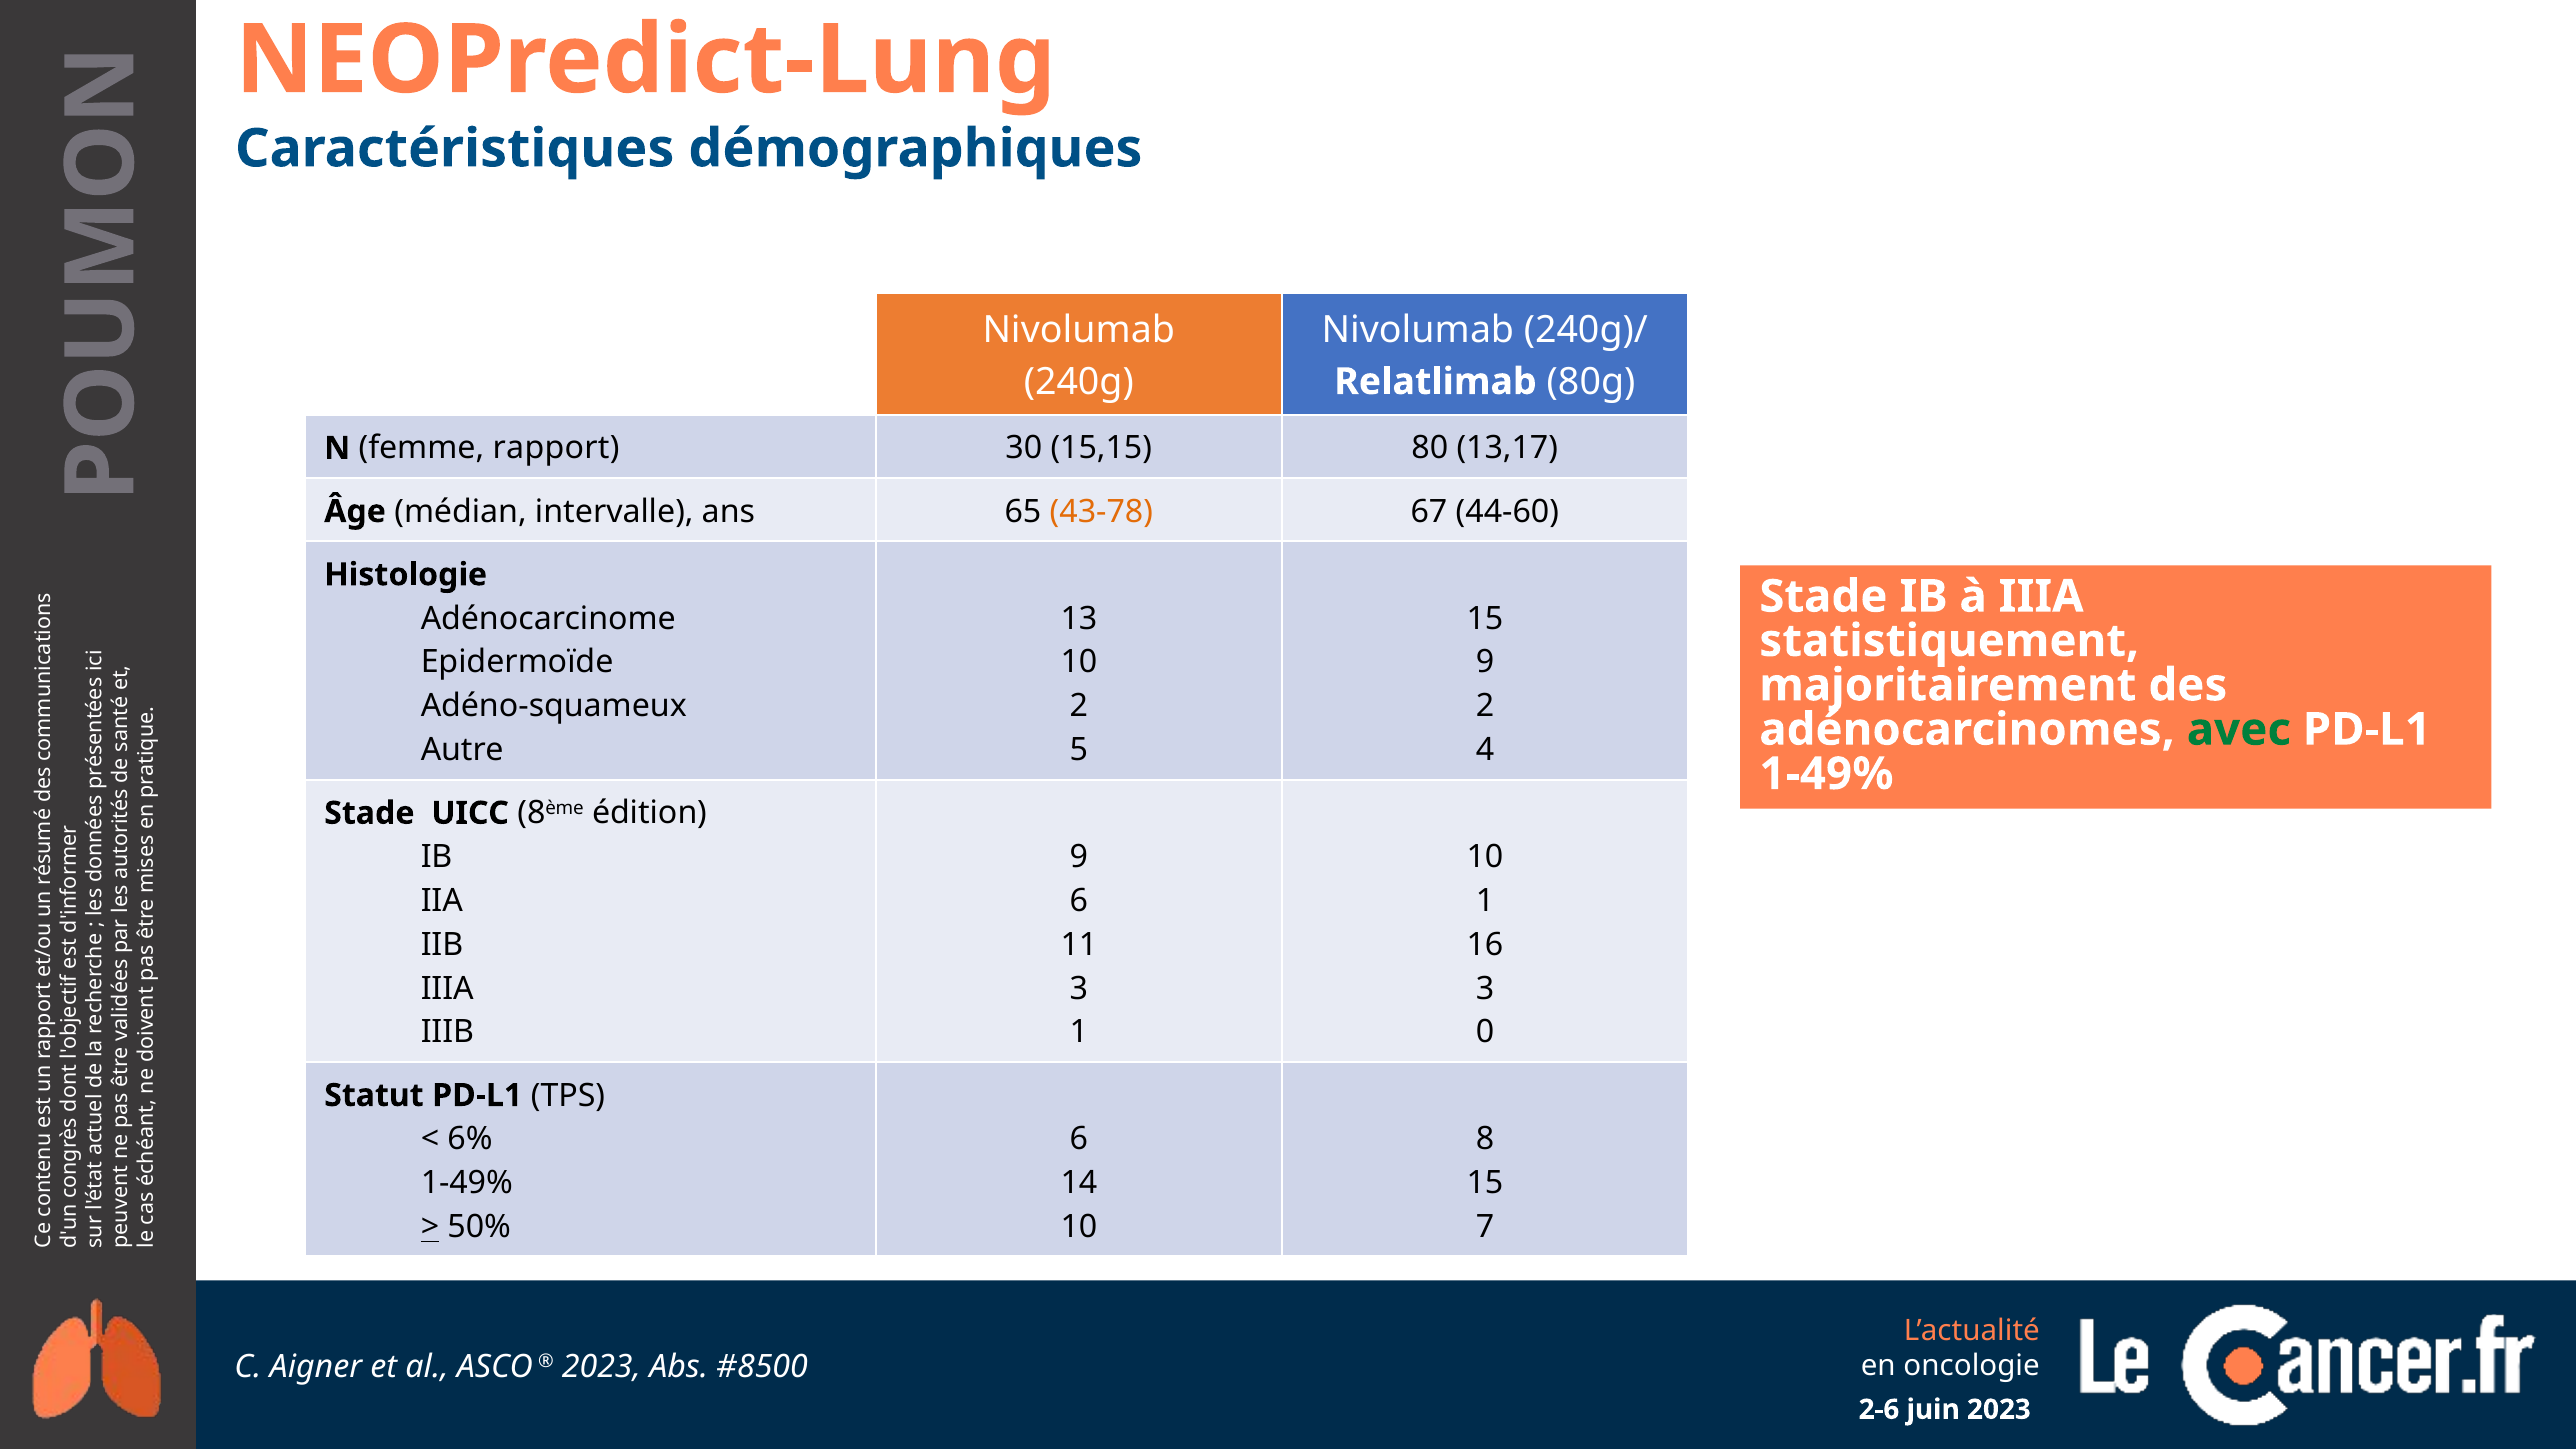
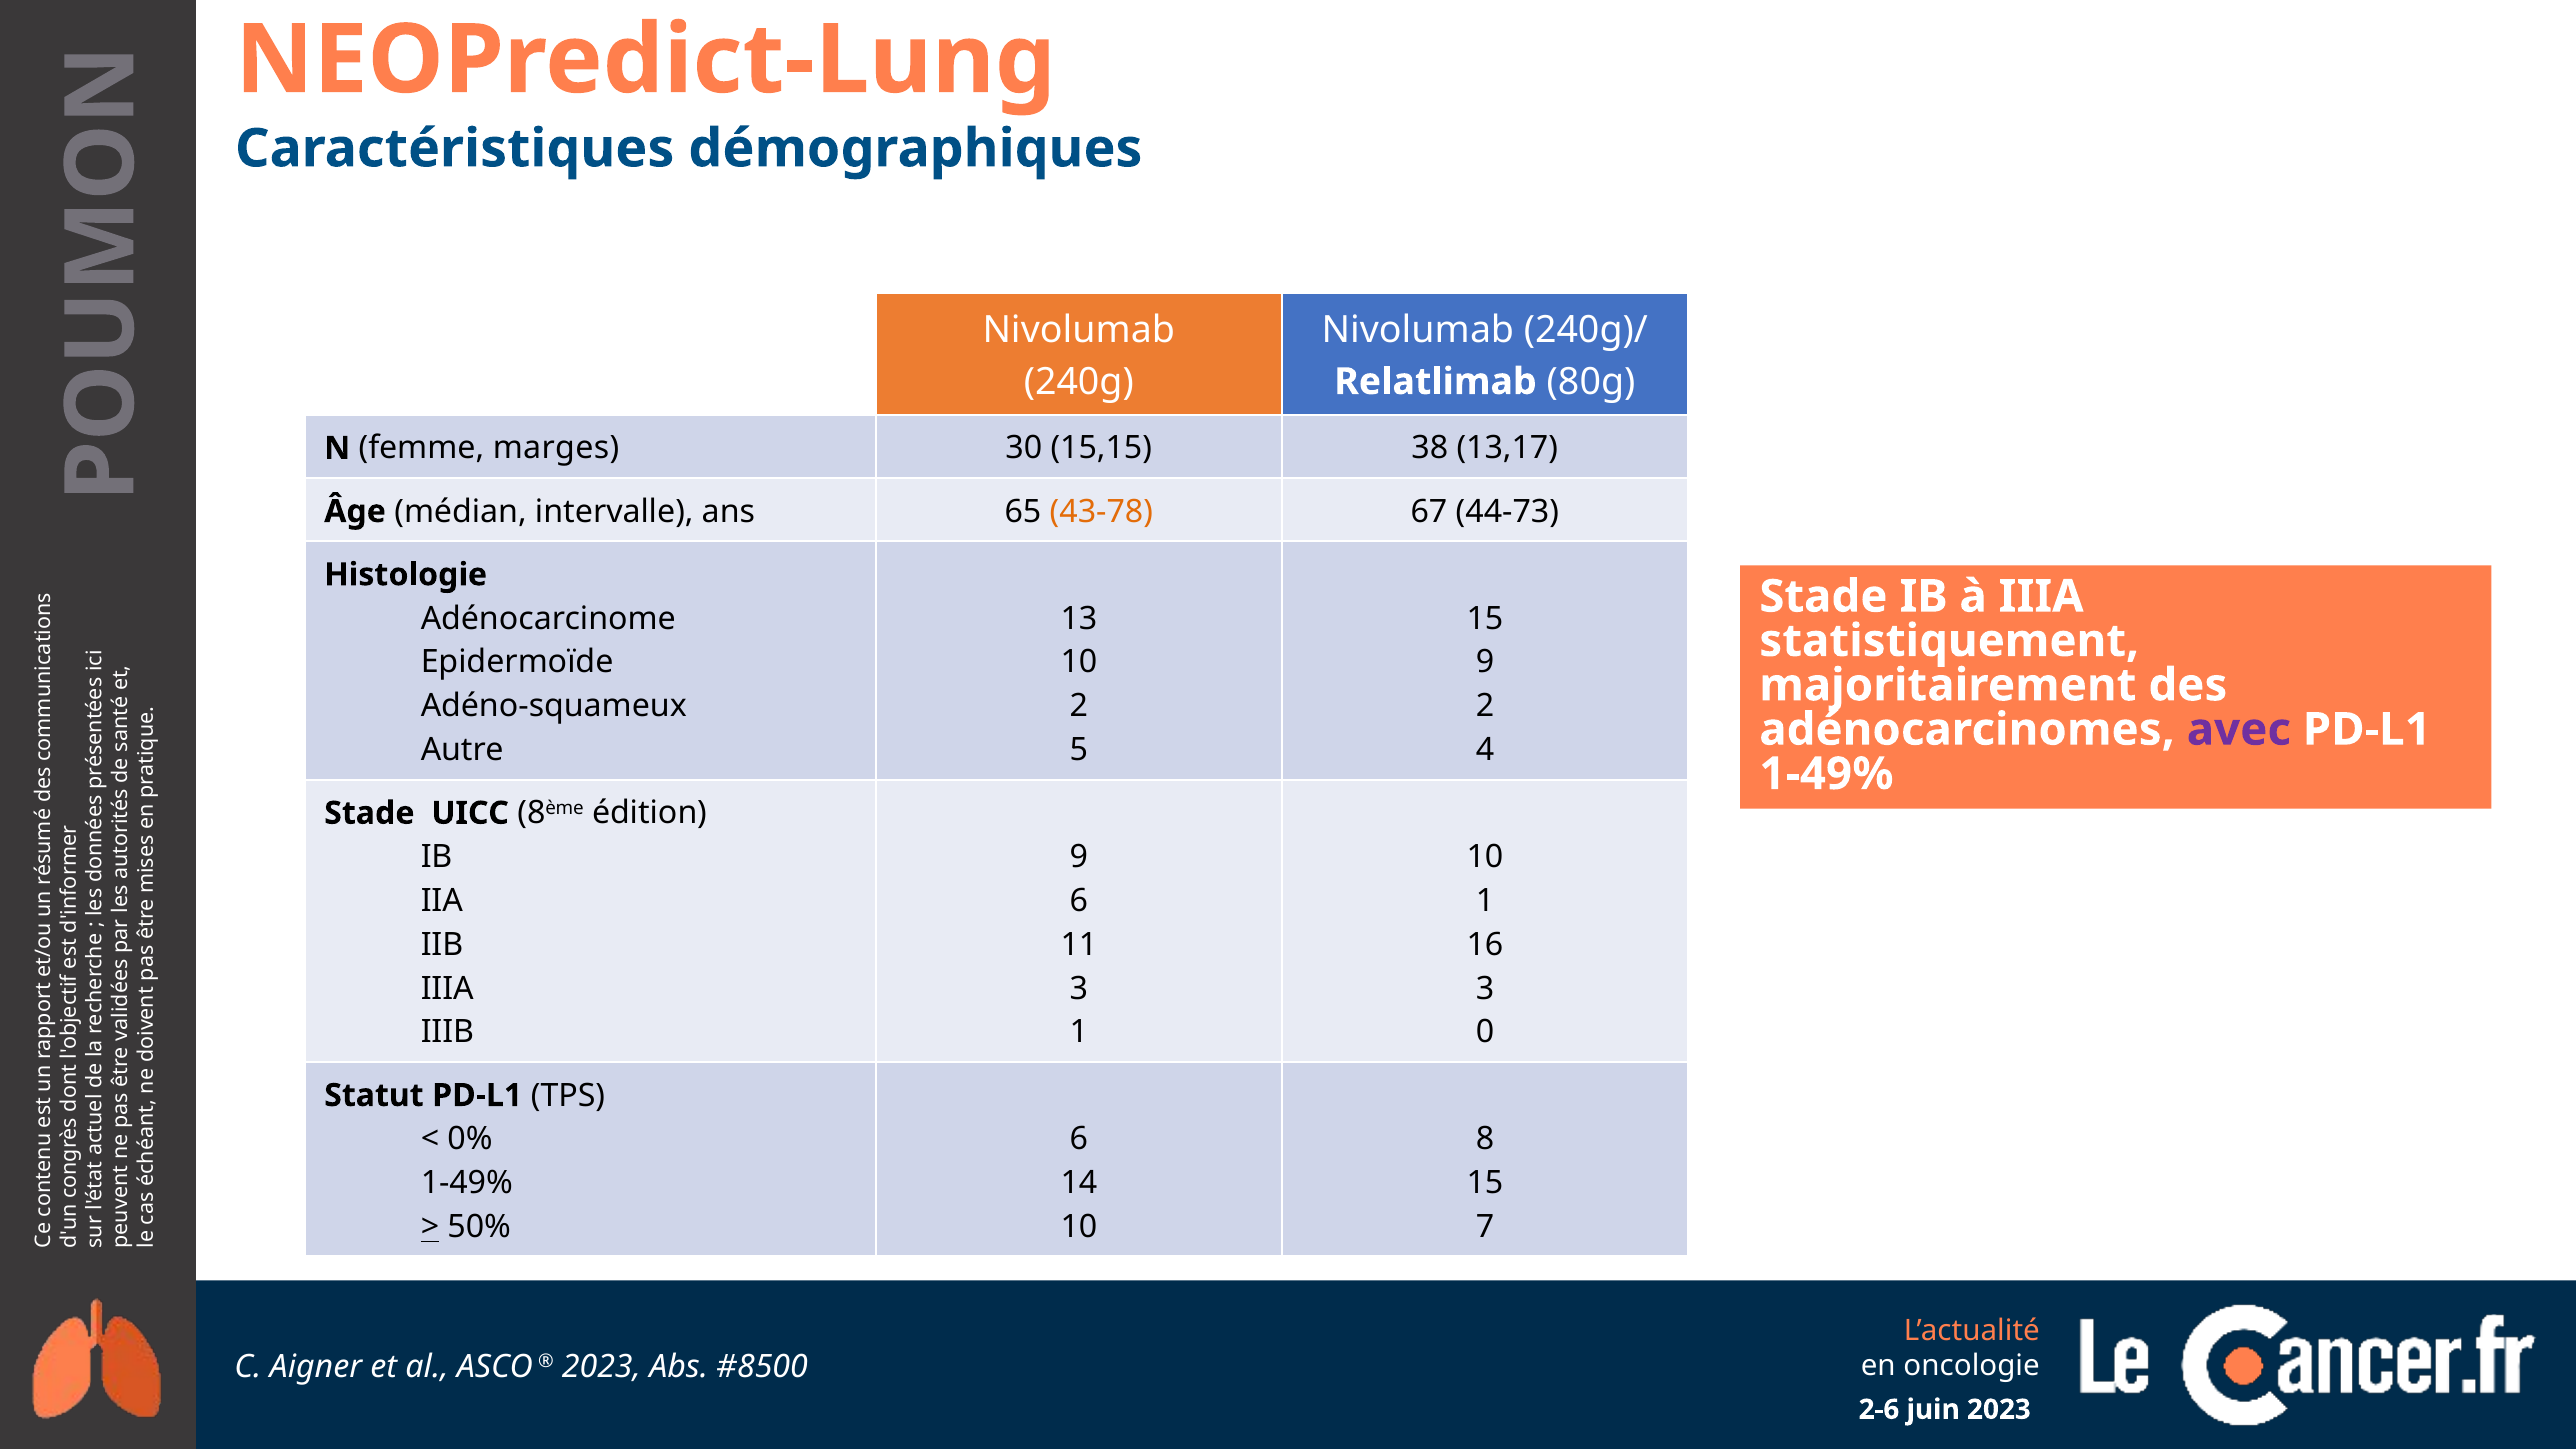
rapport: rapport -> marges (556, 448)
80: 80 -> 38 (1430, 448)
44-60: 44-60 -> 44-73 (1507, 511)
avec colour: green -> purple (2239, 730)
6%: 6% -> 0% (470, 1139)
